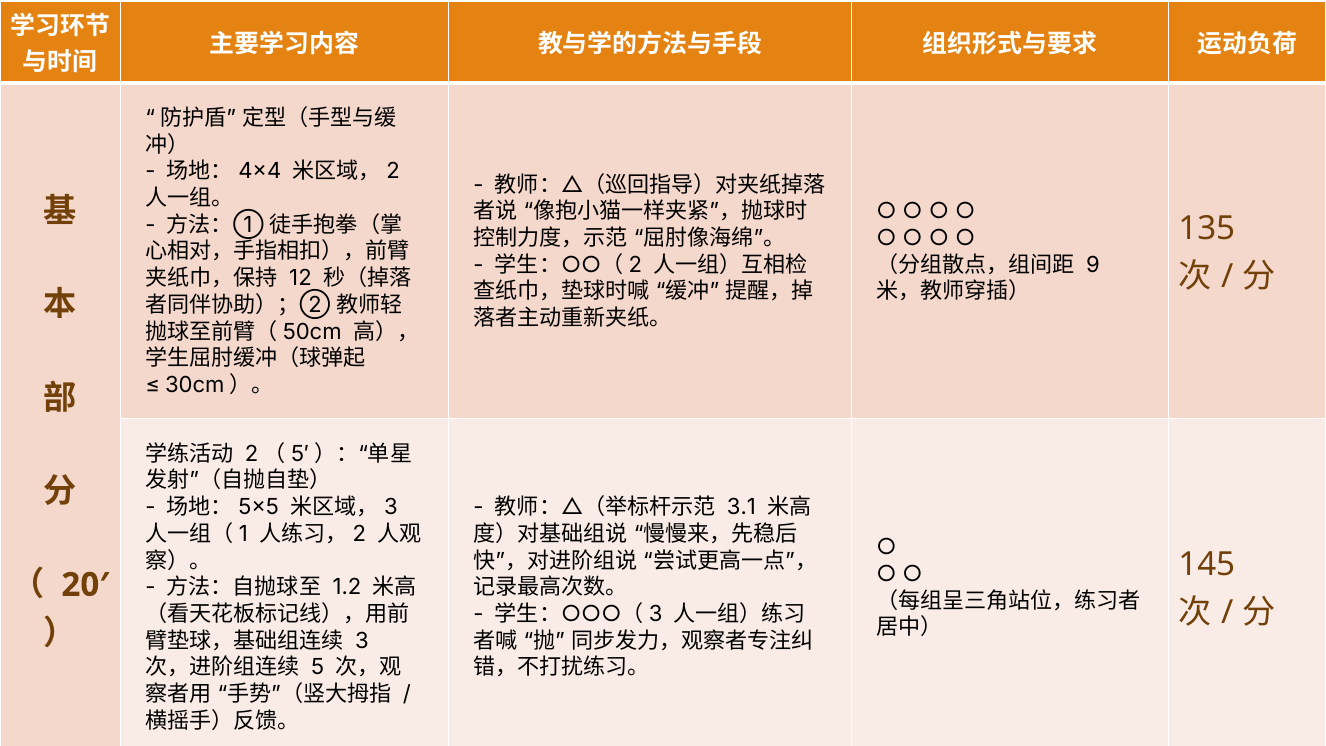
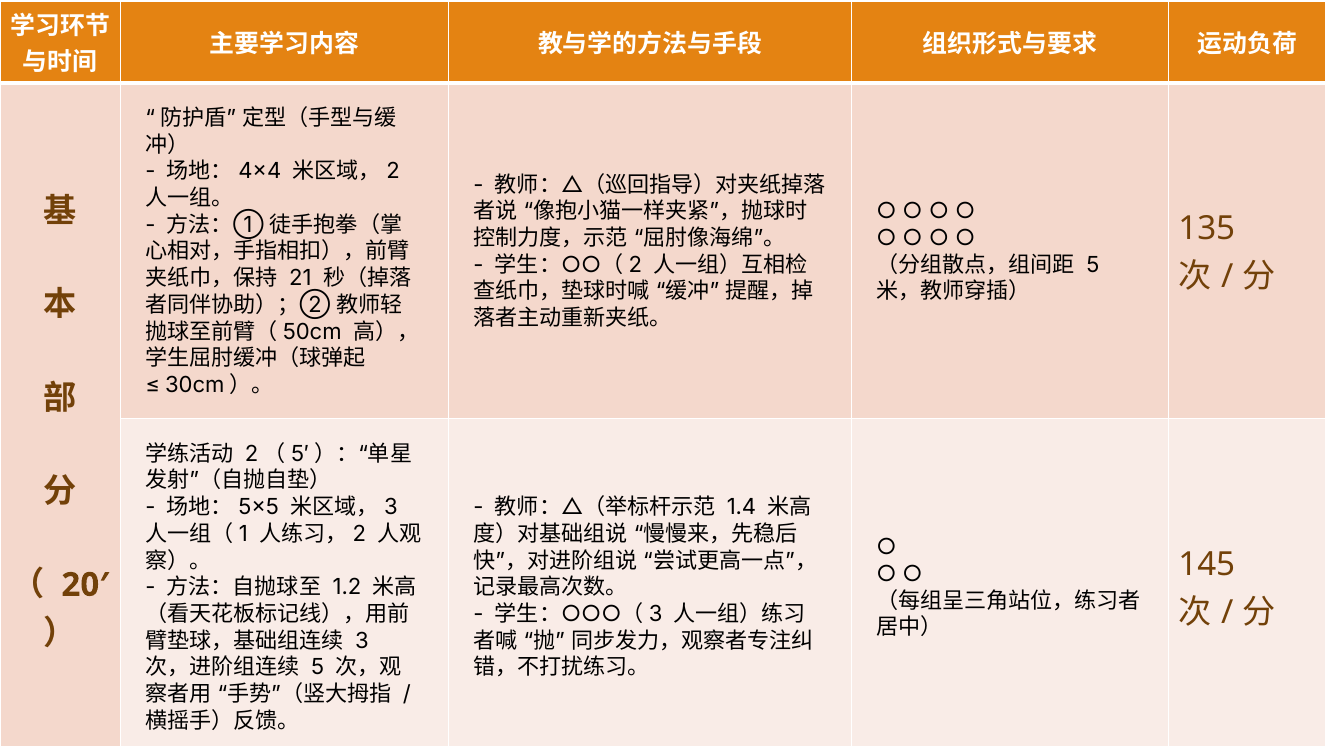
9: 9 -> 5 (1093, 265)
12: 12 -> 21 (300, 278)
3.1: 3.1 -> 1.4 (741, 507)
